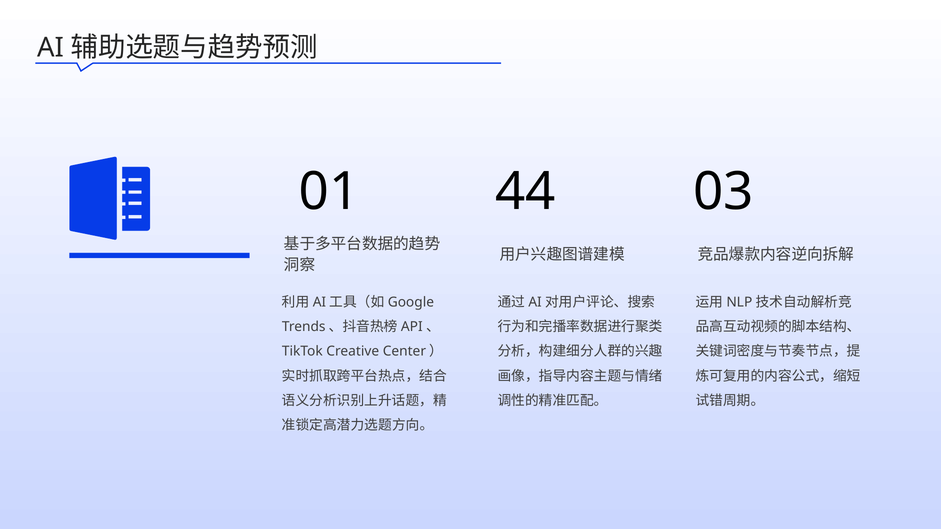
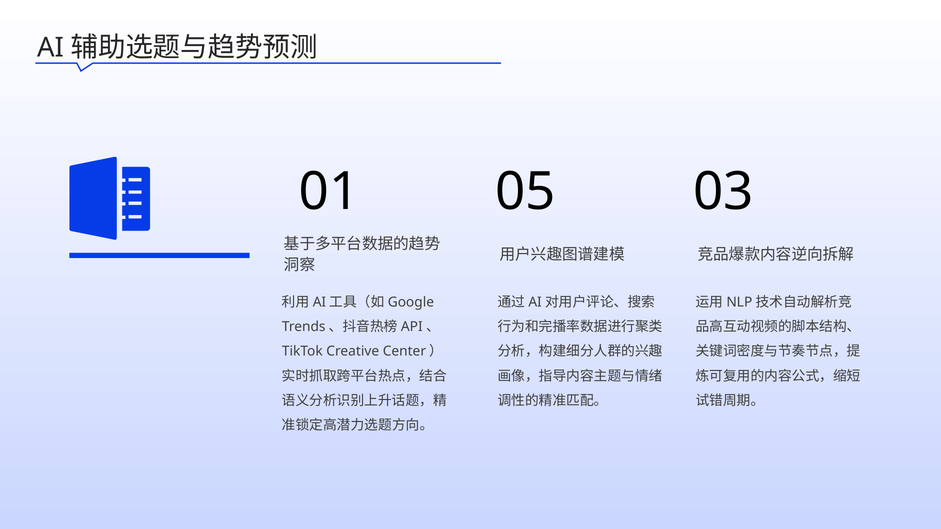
44: 44 -> 05 (525, 192)
